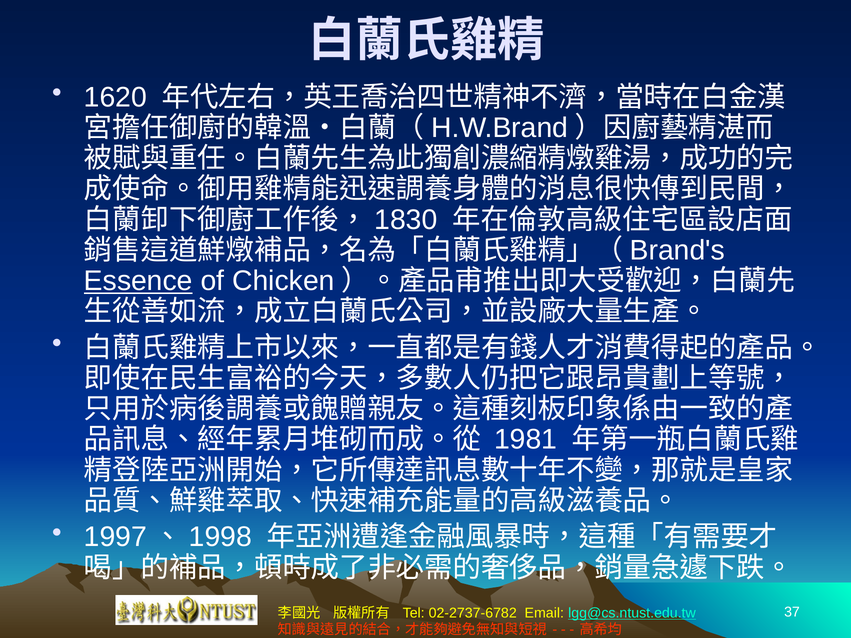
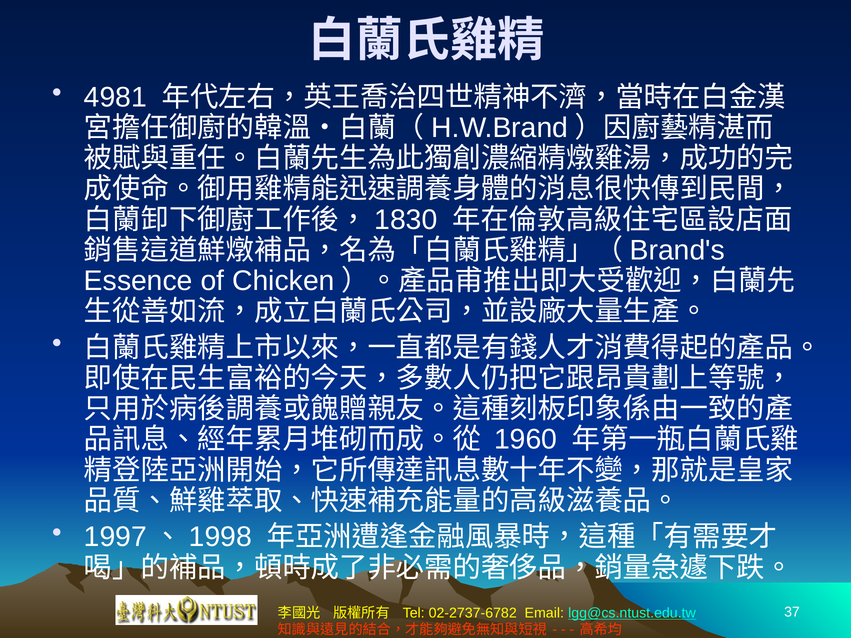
1620: 1620 -> 4981 (115, 97)
Essence underline: present -> none (138, 281)
1981: 1981 -> 1960 (526, 440)
